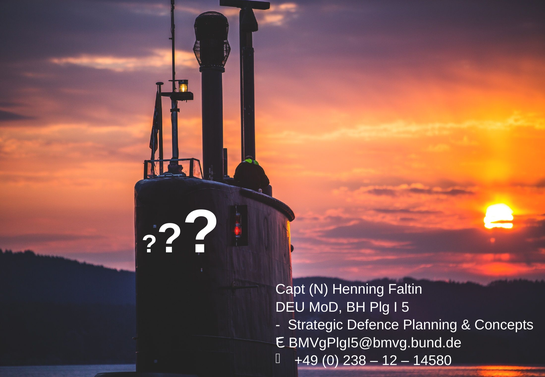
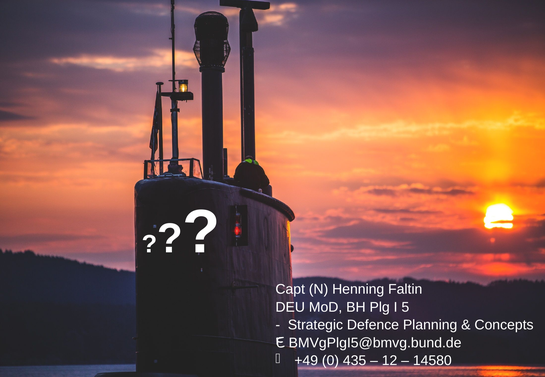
238: 238 -> 435 (355, 361)
